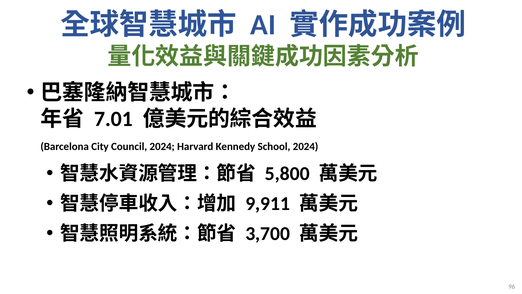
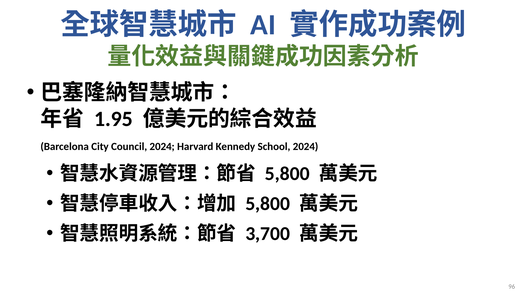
7.01: 7.01 -> 1.95 (113, 119)
9,911: 9,911 -> 5,800 (268, 203)
